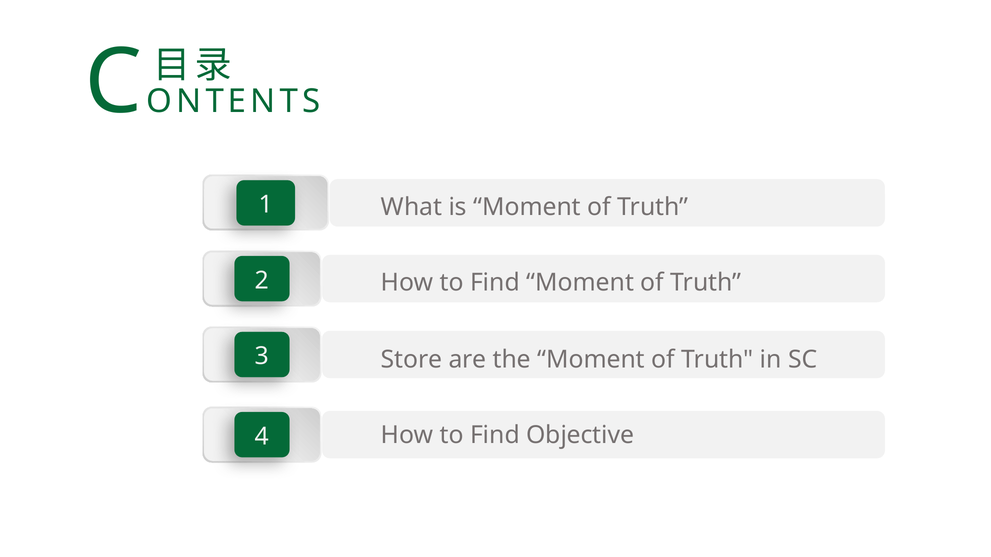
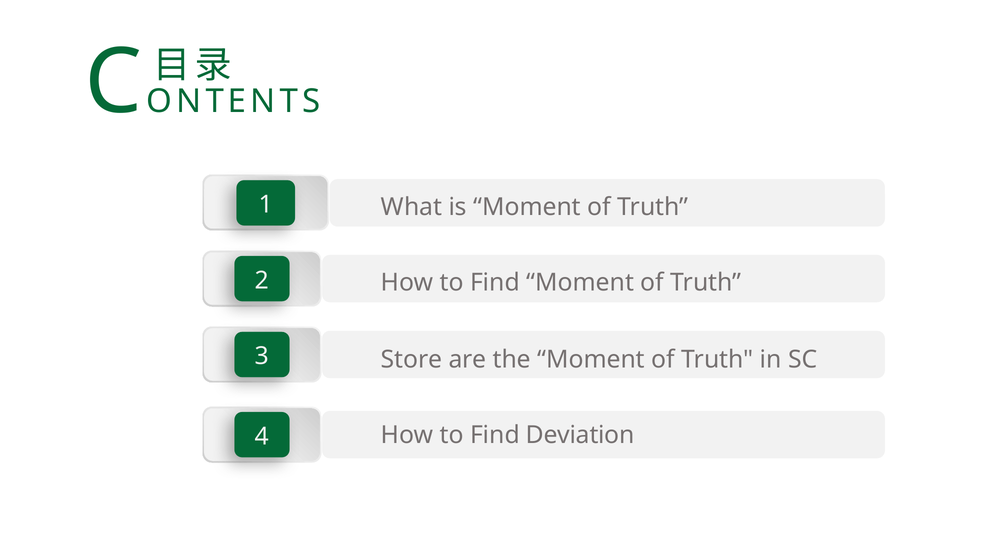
Objective: Objective -> Deviation (580, 436)
